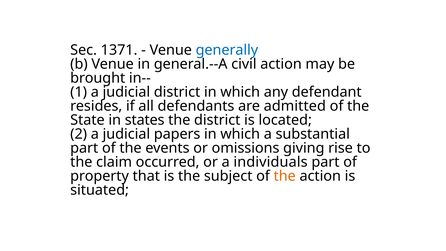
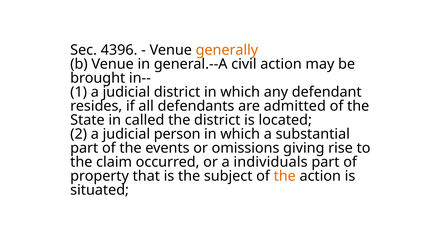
1371: 1371 -> 4396 (119, 50)
generally colour: blue -> orange (227, 50)
states: states -> called (145, 120)
papers: papers -> person (177, 134)
